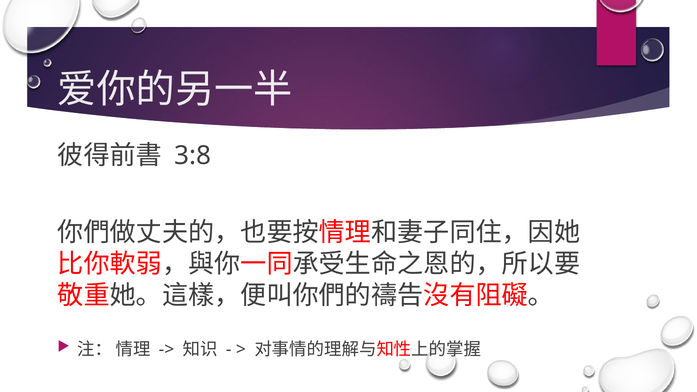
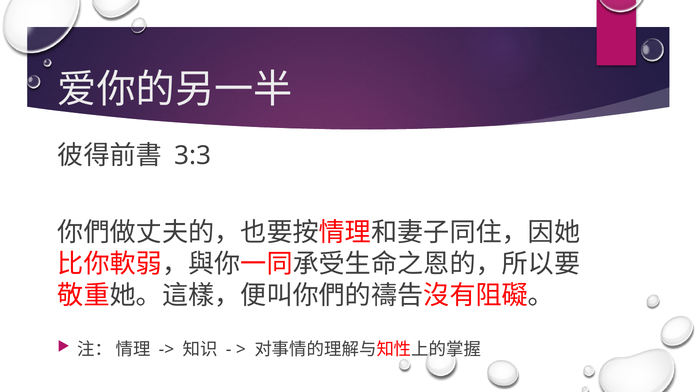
3:8: 3:8 -> 3:3 (193, 155)
